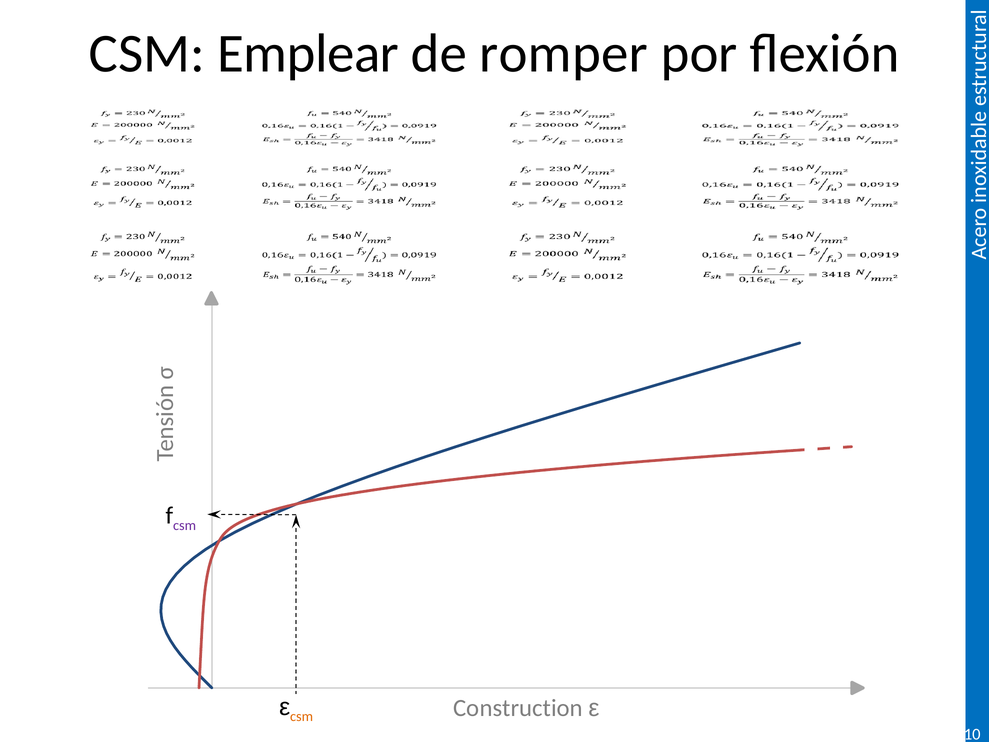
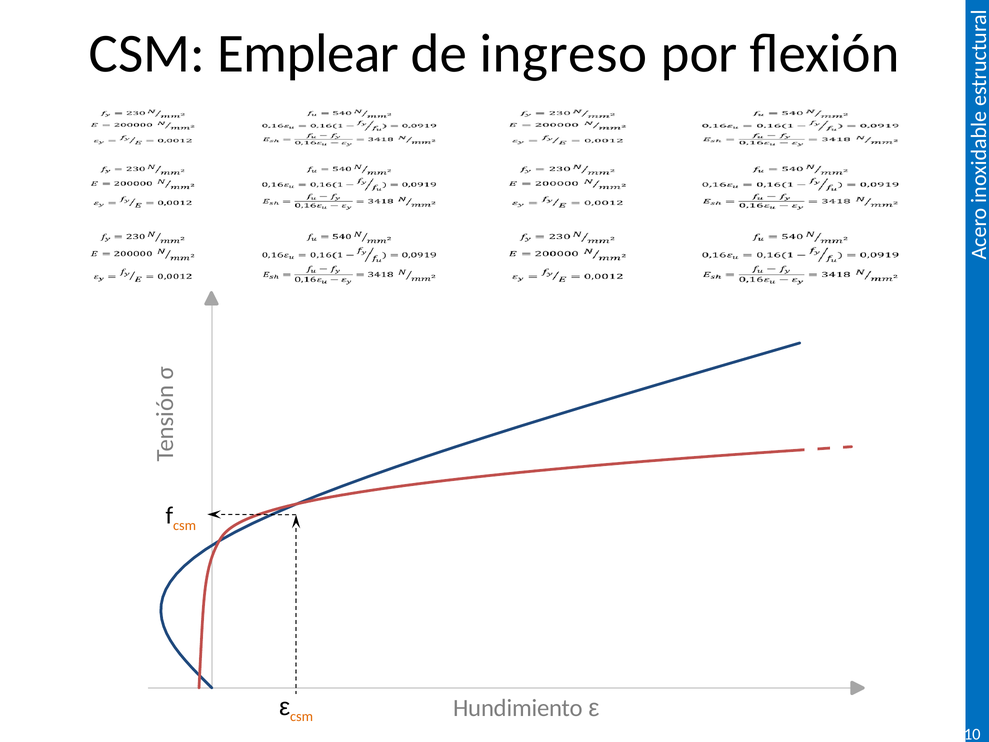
romper: romper -> ingreso (564, 54)
csm colour: purple -> orange (185, 525)
Construction: Construction -> Hundimiento (518, 708)
